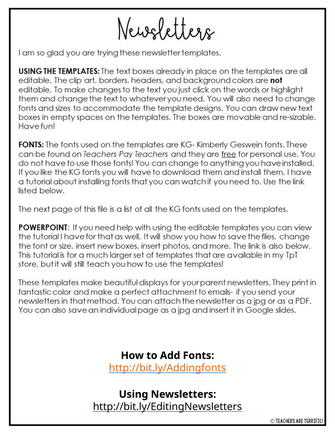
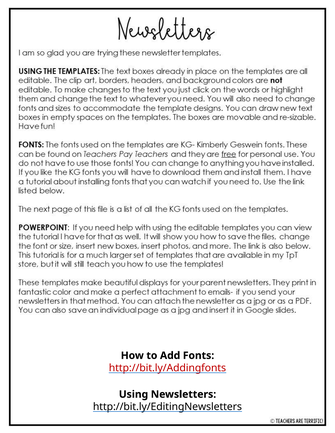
http://bit.ly/Addingfonts colour: orange -> red (167, 368)
